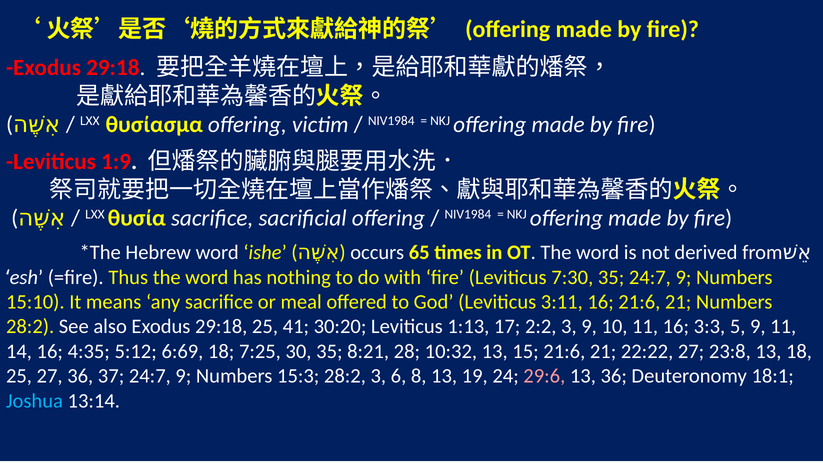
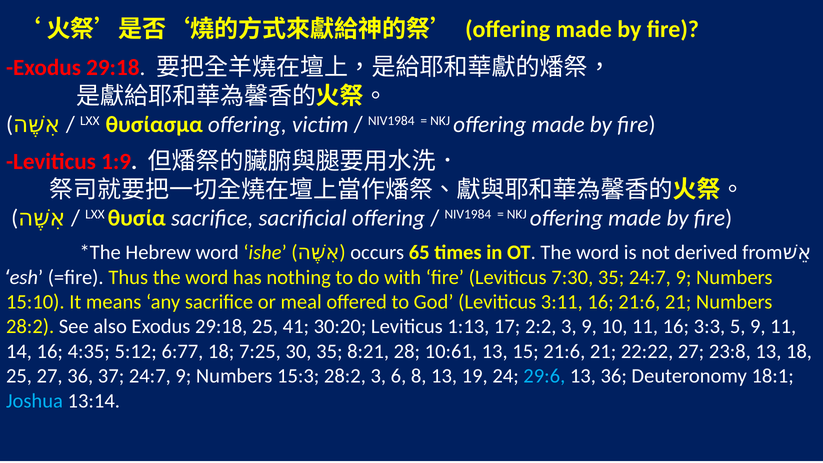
6:69: 6:69 -> 6:77 (182, 351)
10:32: 10:32 -> 10:61 (451, 351)
29:6 colour: pink -> light blue (544, 376)
